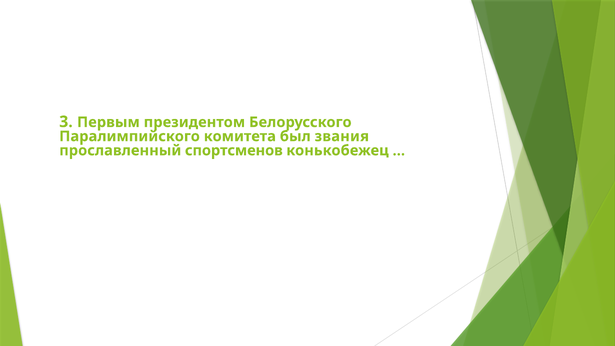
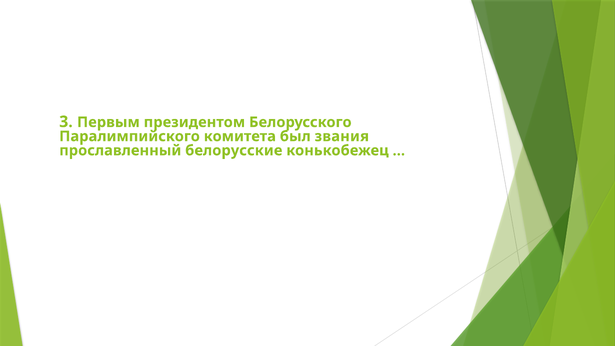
спортсменов: спортсменов -> белорусские (234, 150)
